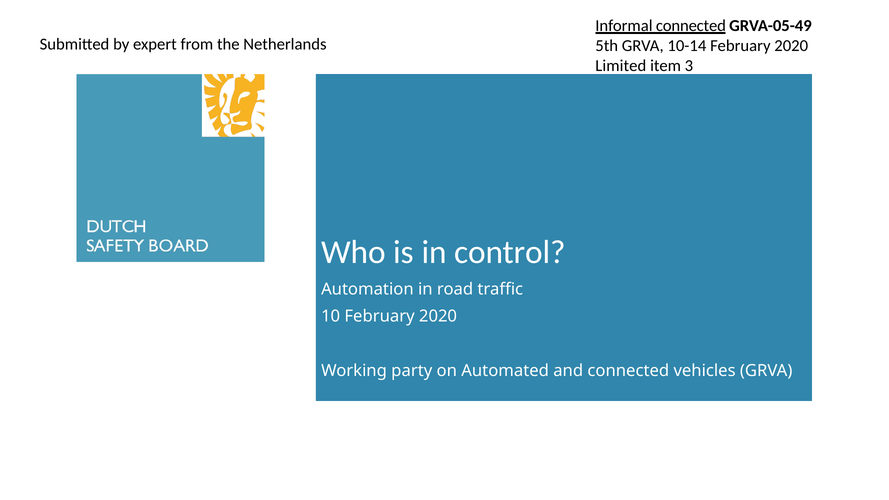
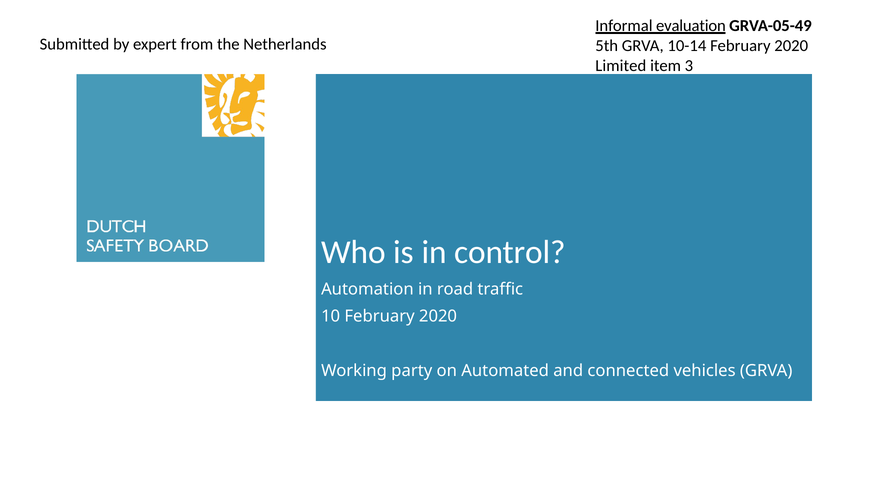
Informal connected: connected -> evaluation (691, 26)
